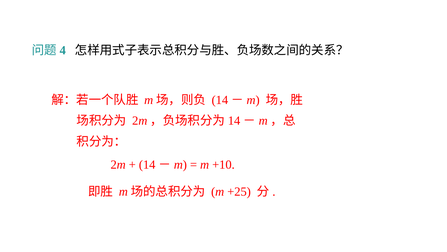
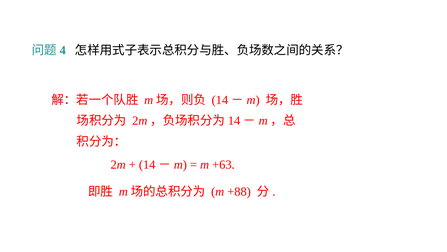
+10: +10 -> +63 (223, 165)
+25: +25 -> +88 (239, 191)
